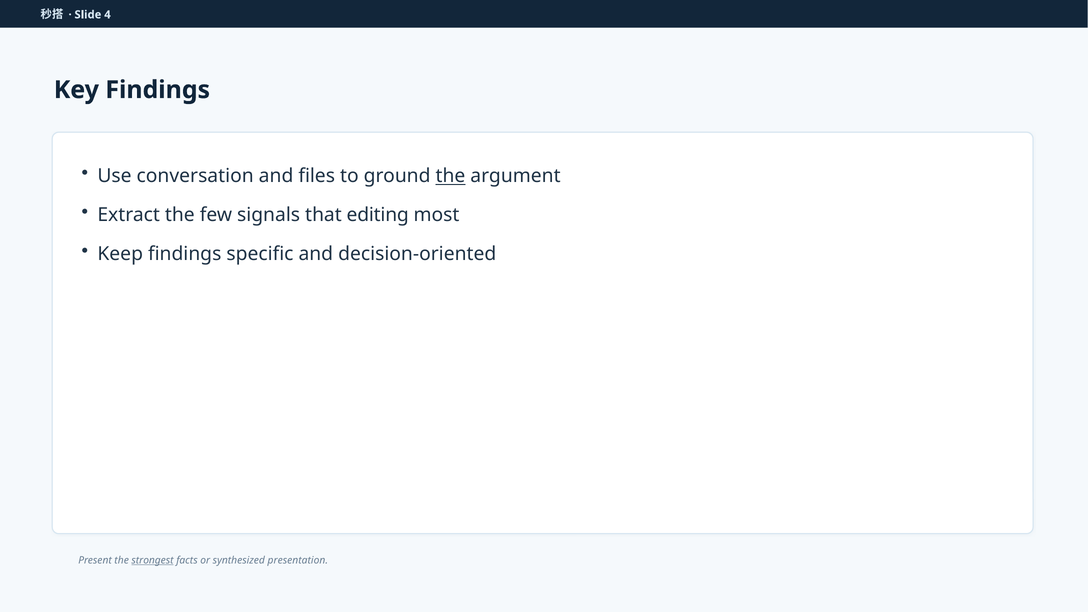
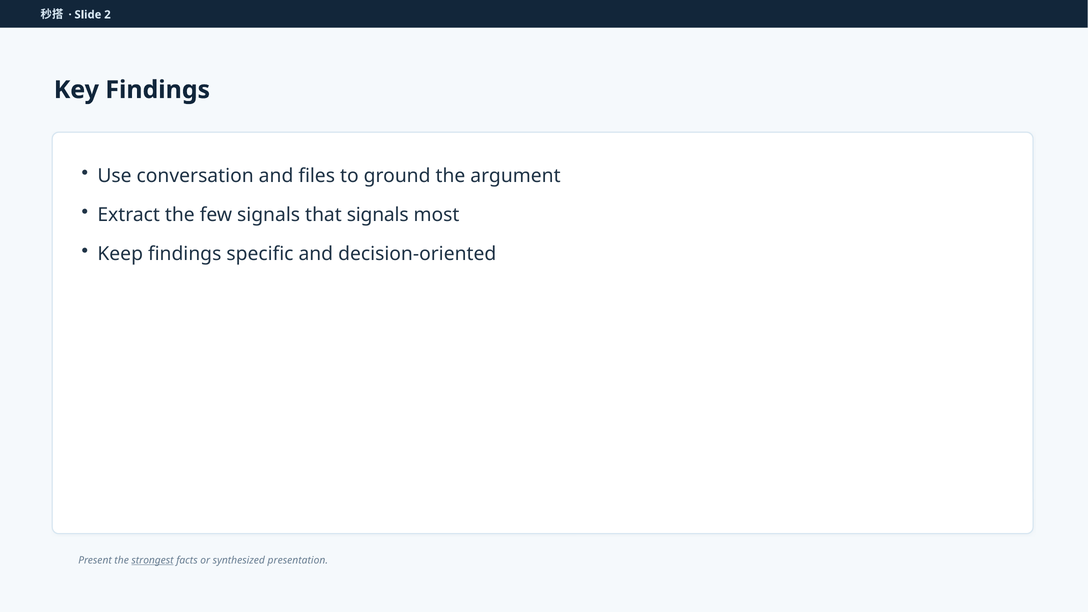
4: 4 -> 2 (107, 15)
the underline: present -> none (450, 176)
that editing: editing -> signals (378, 215)
